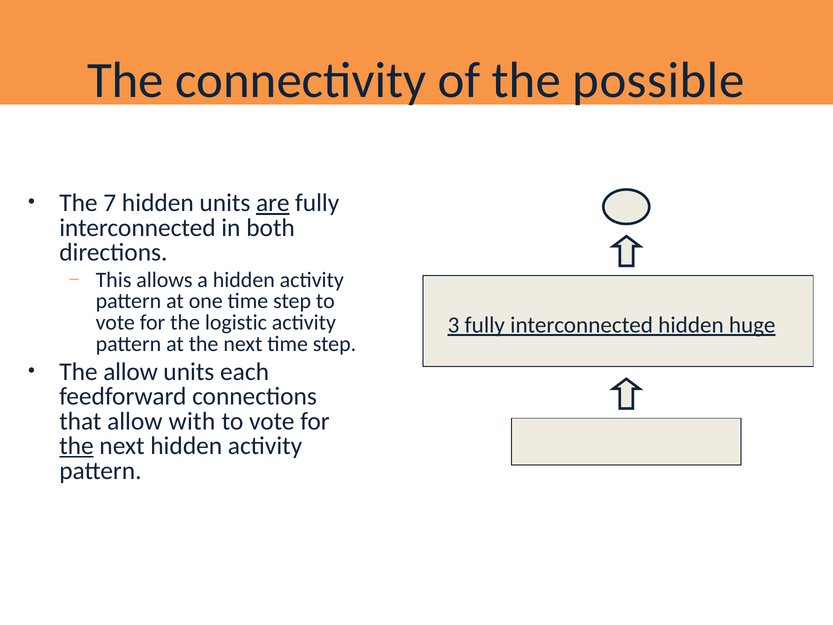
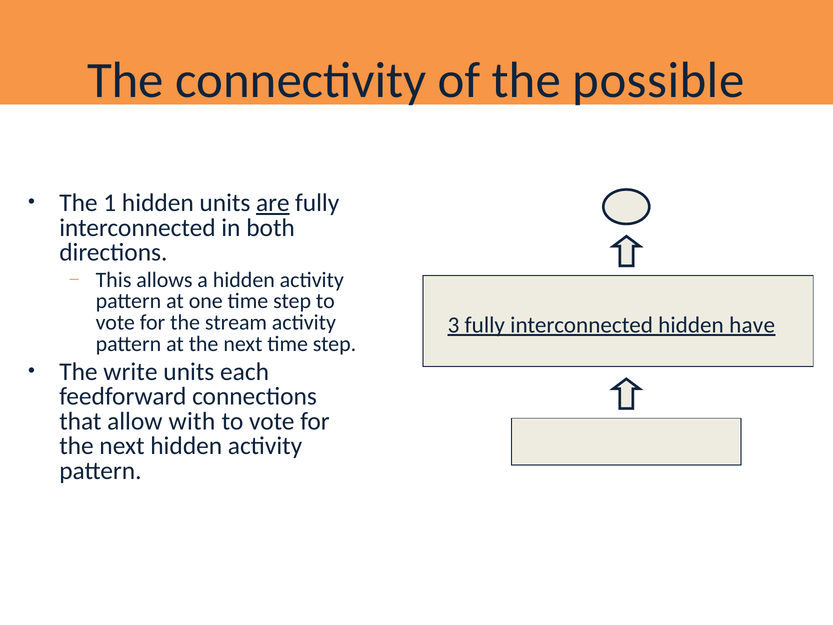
7: 7 -> 1 (110, 203)
logistic: logistic -> stream (236, 322)
huge: huge -> have (752, 325)
The allow: allow -> write (130, 372)
the underline: present -> none (76, 446)
